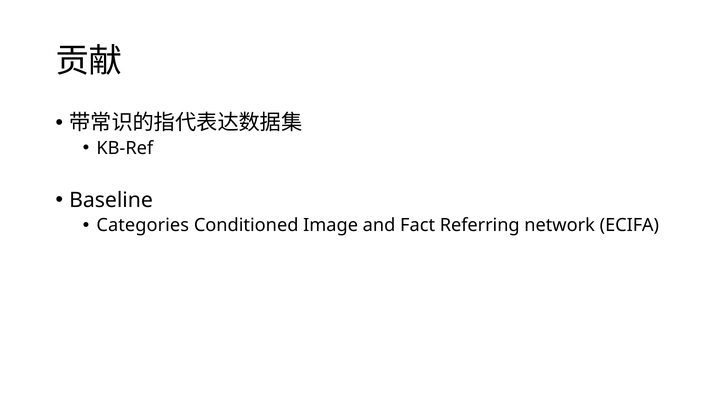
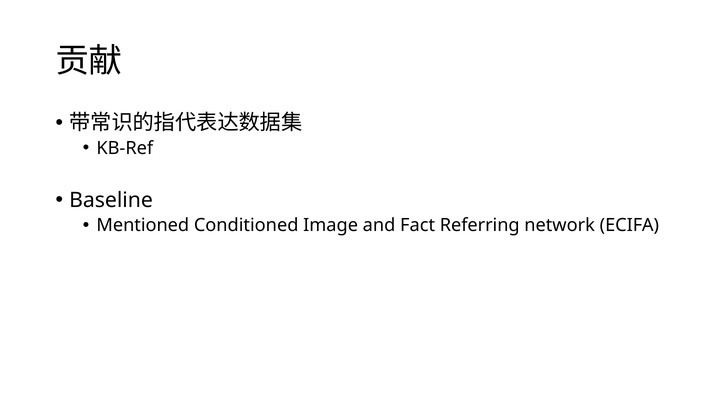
Categories: Categories -> Mentioned (143, 226)
